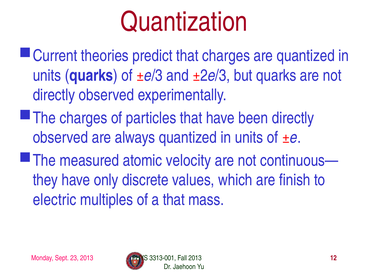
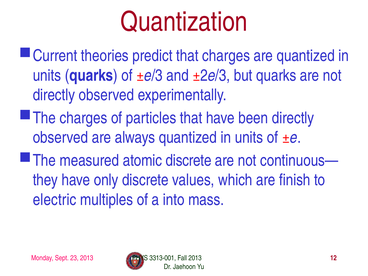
atomic velocity: velocity -> discrete (189, 160)
a that: that -> into (174, 200)
